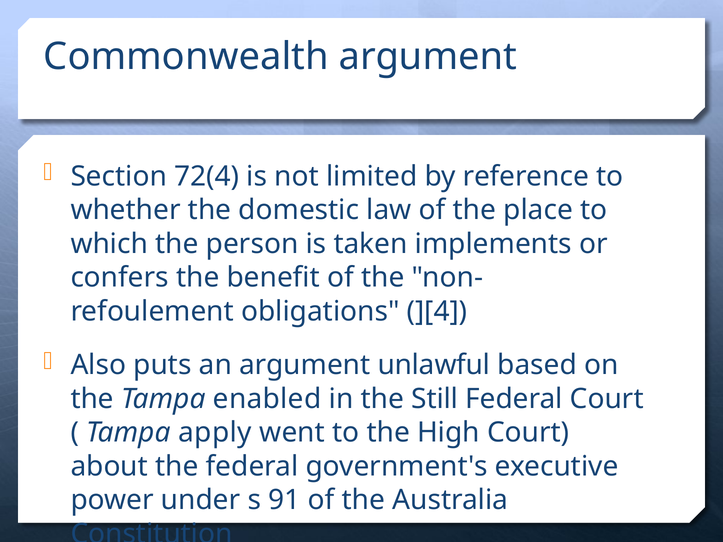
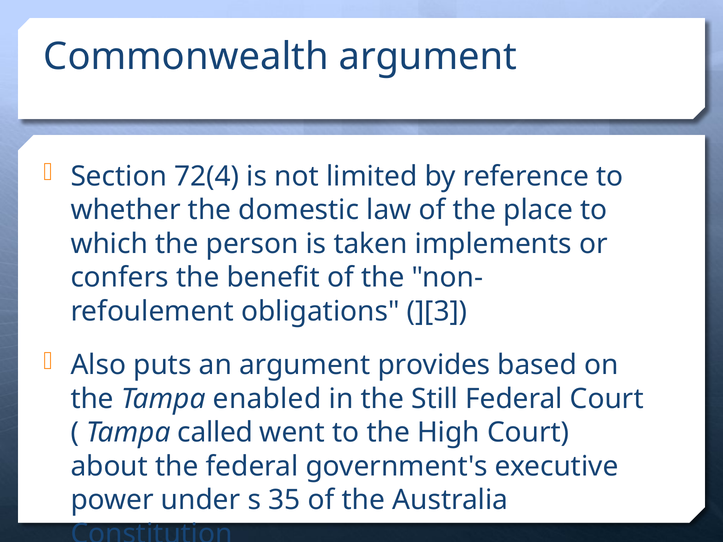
][4: ][4 -> ][3 (437, 311)
unlawful: unlawful -> provides (434, 365)
apply: apply -> called (215, 433)
91: 91 -> 35 (284, 500)
